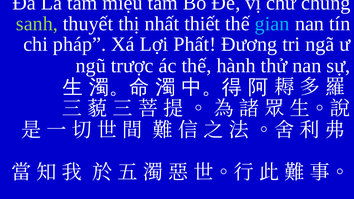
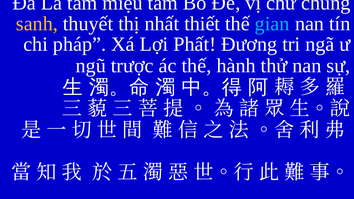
sanh colour: light green -> yellow (37, 24)
